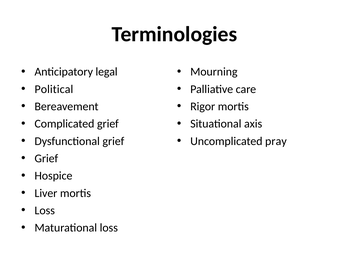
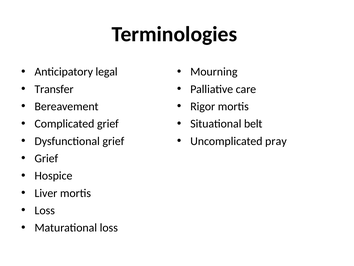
Political: Political -> Transfer (54, 89)
axis: axis -> belt (253, 124)
